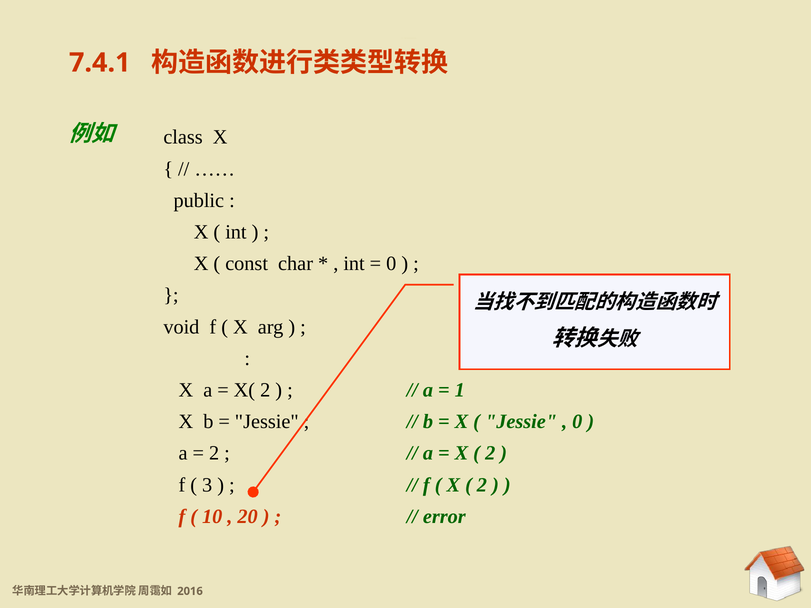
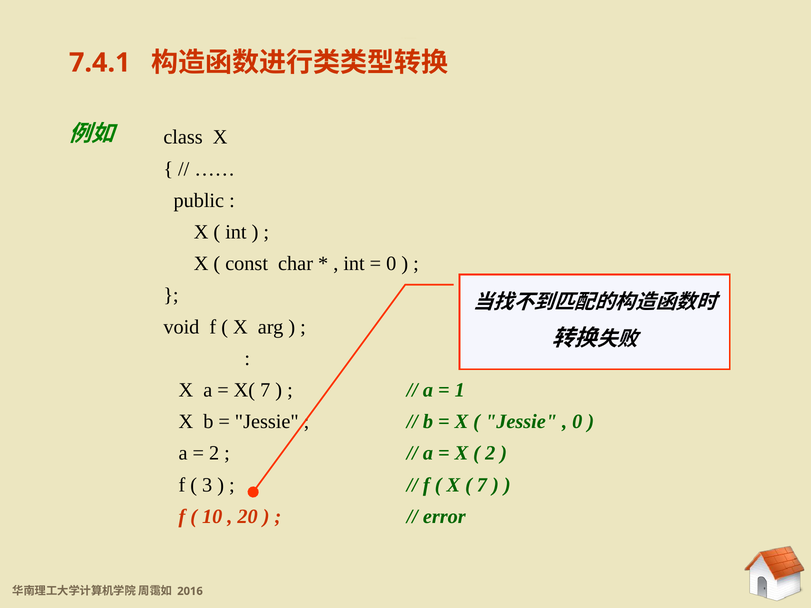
X( 2: 2 -> 7 (265, 390)
2: 2 -> 7 (482, 485)
